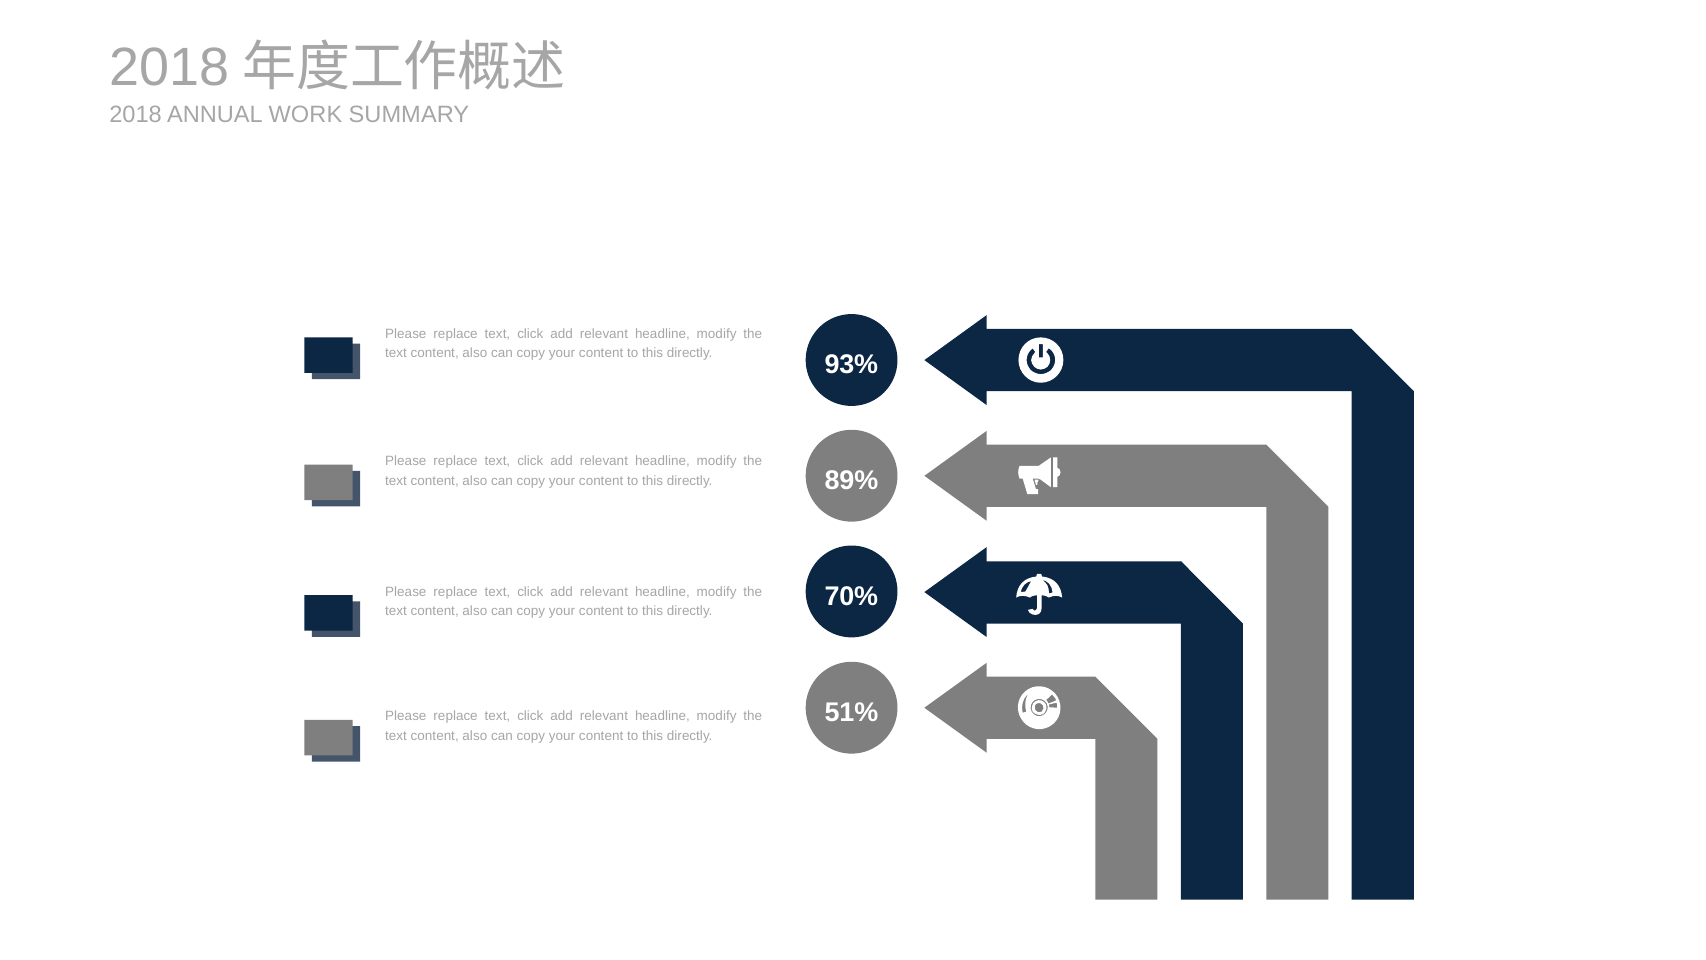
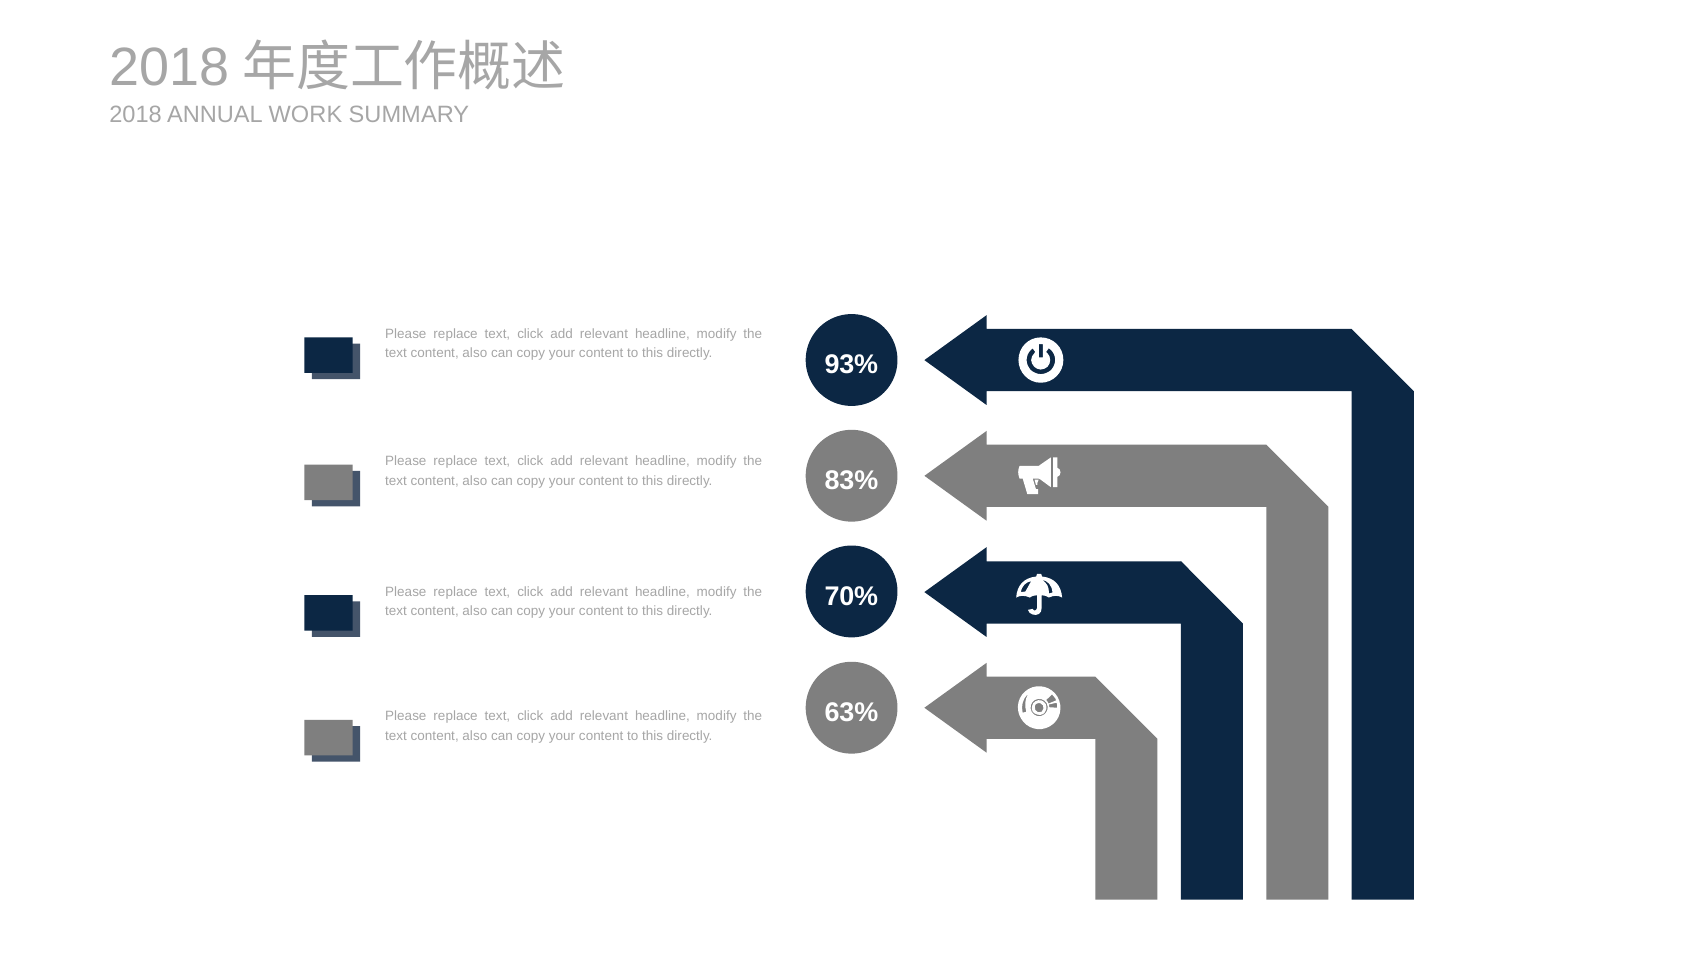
89%: 89% -> 83% (851, 480)
51%: 51% -> 63% (851, 712)
